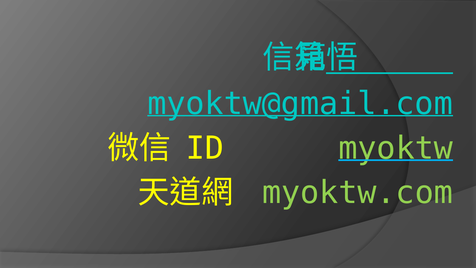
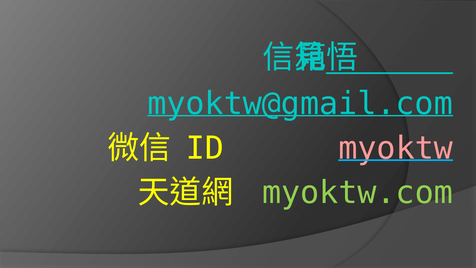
myoktw colour: light green -> pink (396, 148)
